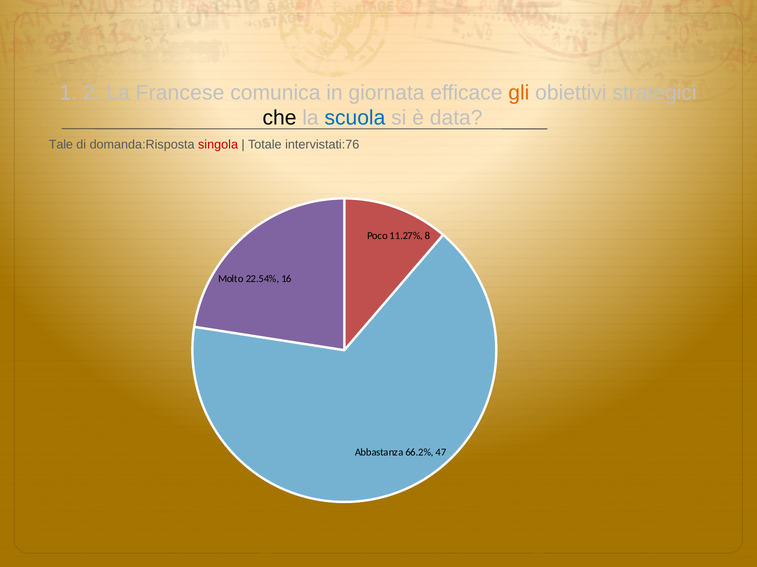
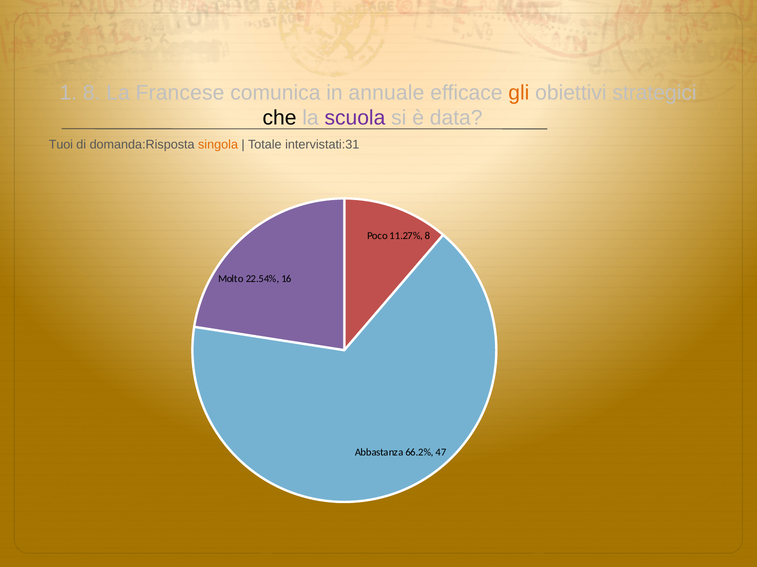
1 2: 2 -> 8 (92, 93)
giornata: giornata -> annuale (386, 93)
scuola colour: blue -> purple (355, 118)
Tale: Tale -> Tuoi (61, 145)
singola colour: red -> orange (218, 145)
intervistati:76: intervistati:76 -> intervistati:31 (322, 145)
